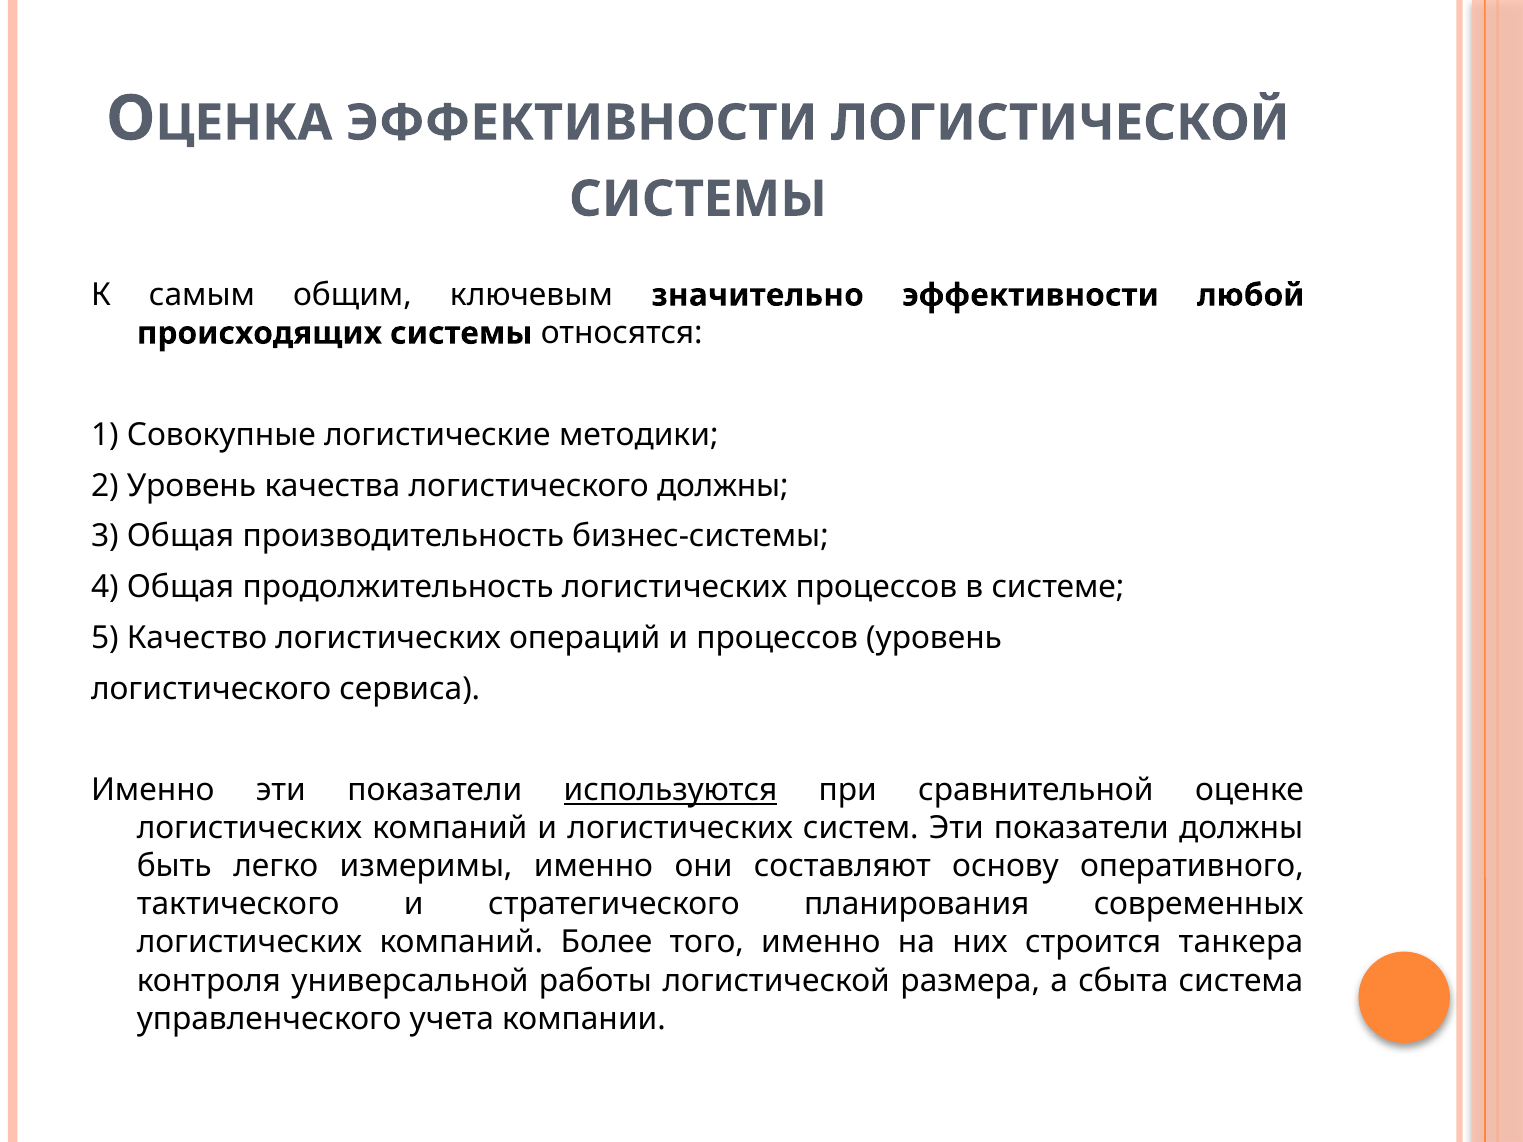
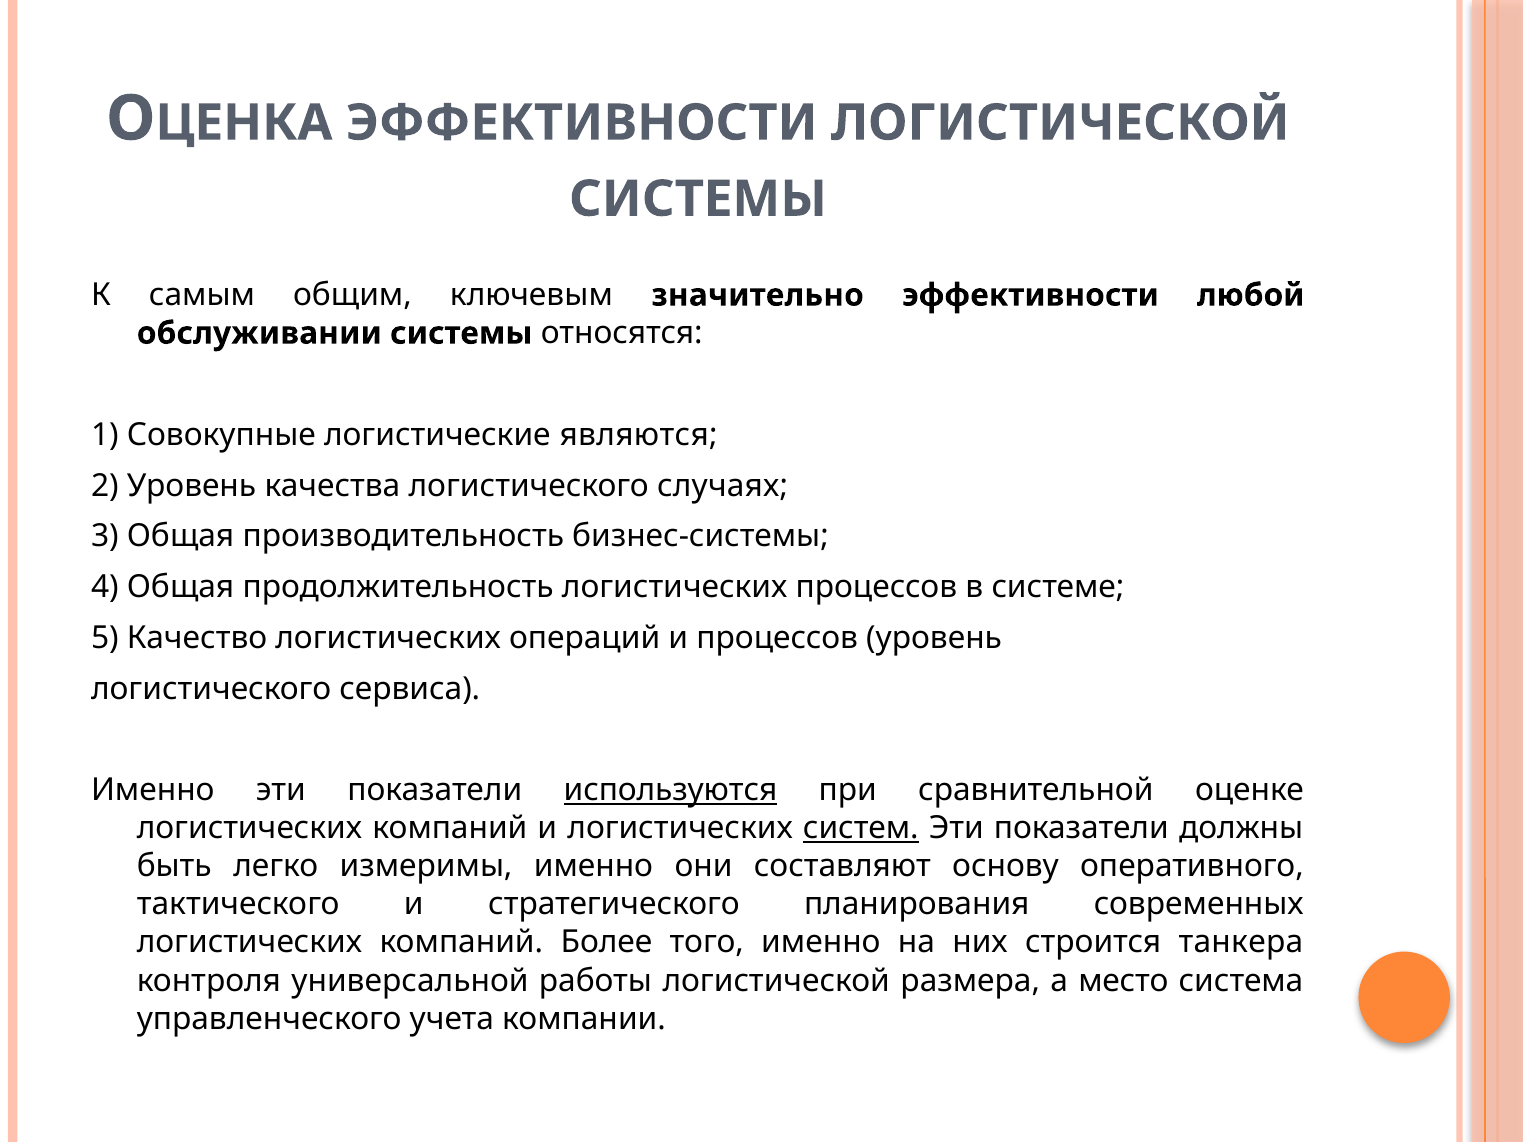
происходящих: происходящих -> обслуживании (259, 333)
методики: методики -> являются (639, 435)
логистического должны: должны -> случаях (723, 486)
систем underline: none -> present (861, 829)
сбыта: сбыта -> место (1123, 981)
